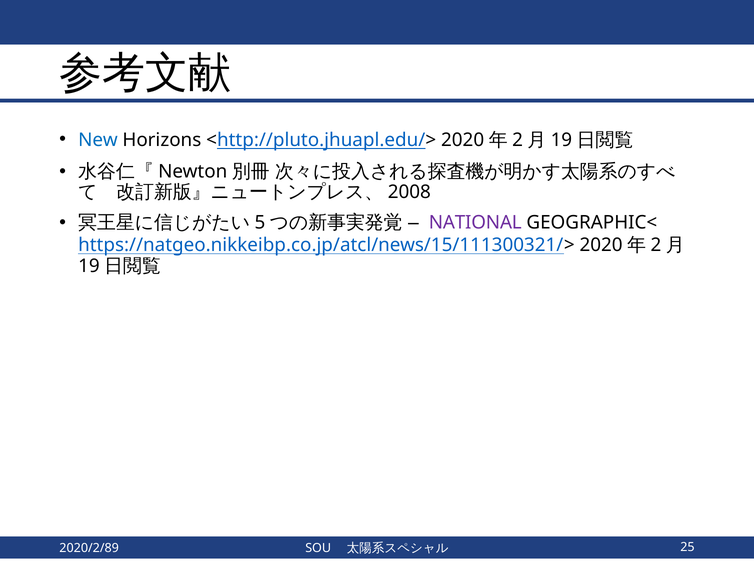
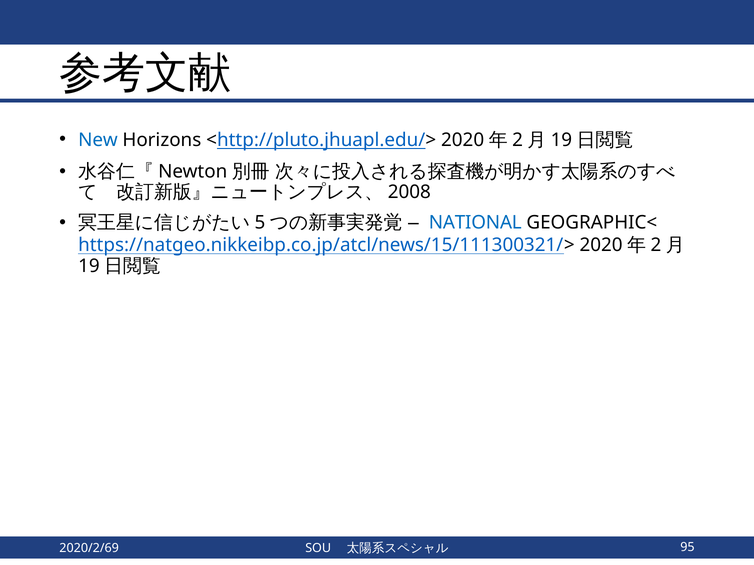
NATIONAL colour: purple -> blue (475, 223)
2020/2/89: 2020/2/89 -> 2020/2/69 (89, 549)
25: 25 -> 95 (687, 548)
